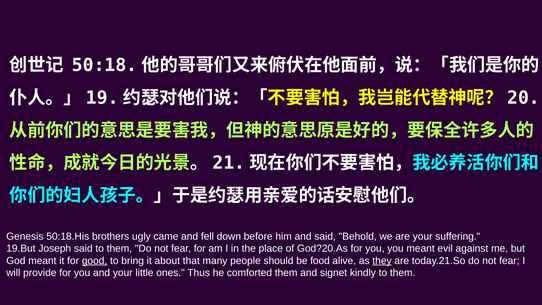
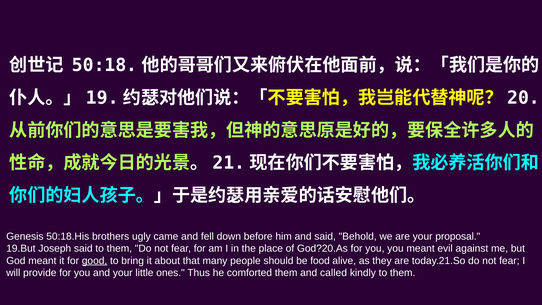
suffering: suffering -> proposal (458, 236)
they underline: present -> none (382, 261)
signet: signet -> called (334, 273)
